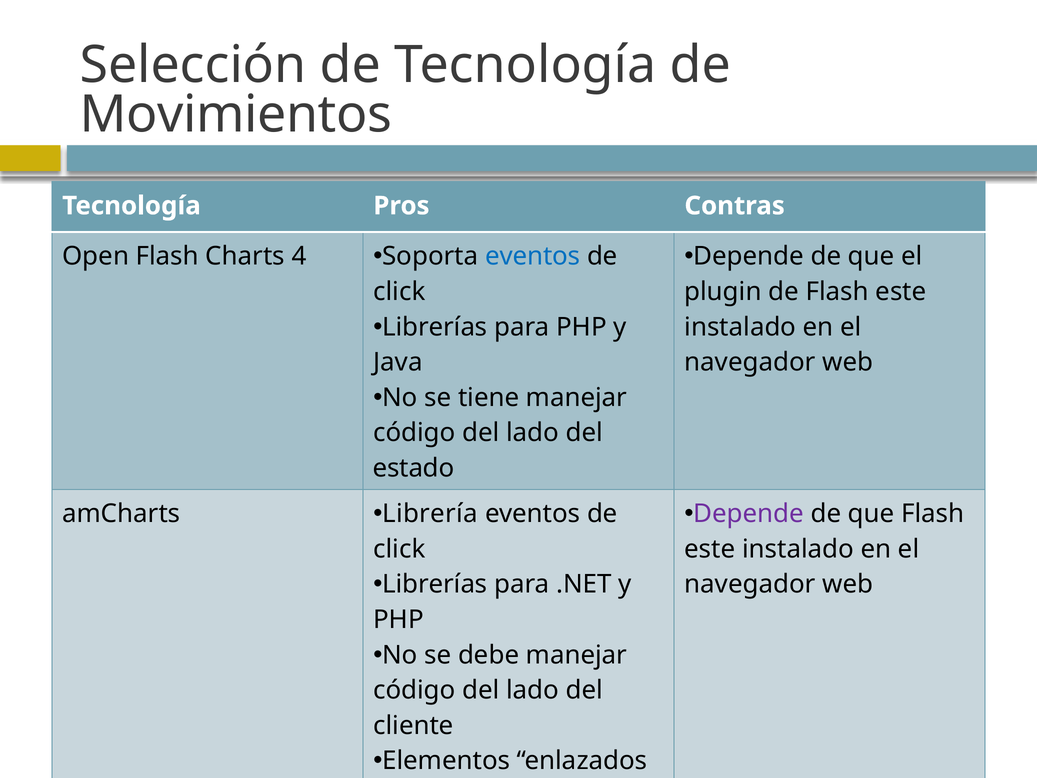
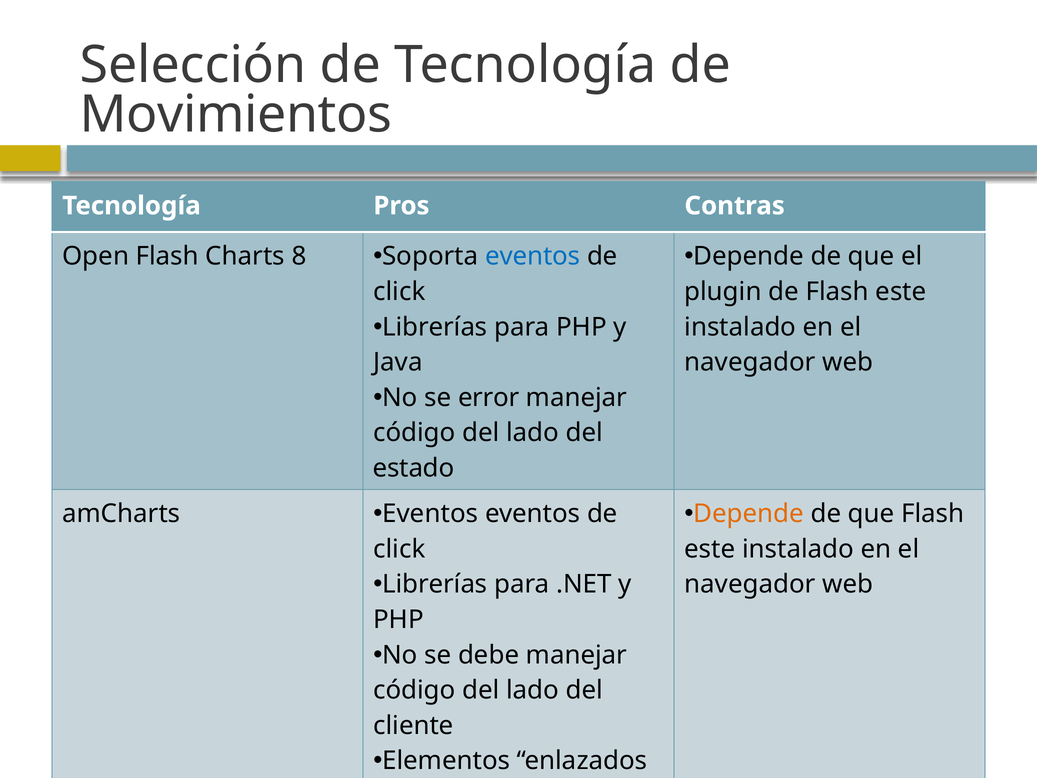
4: 4 -> 8 (299, 256)
tiene: tiene -> error (489, 397)
Depende colour: purple -> orange (749, 514)
Librería: Librería -> Eventos (430, 514)
